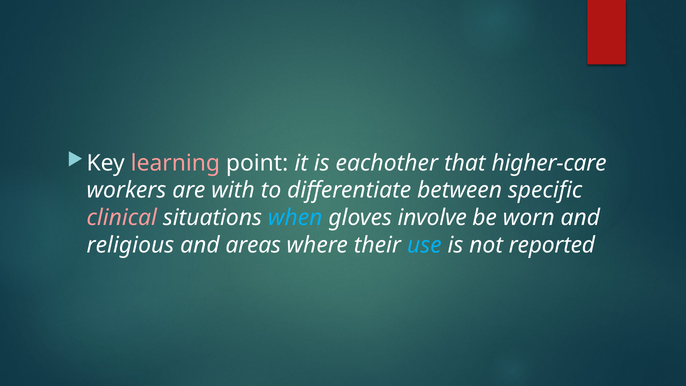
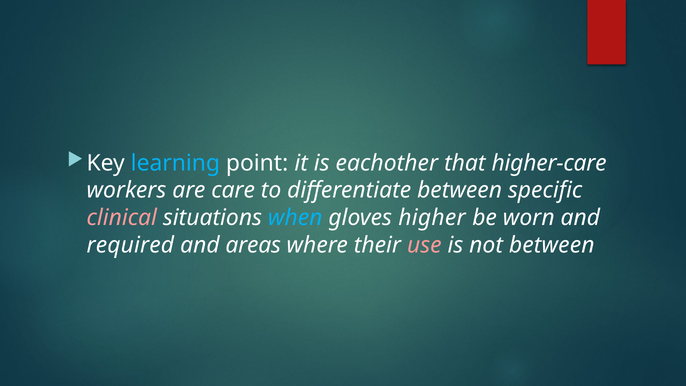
learning colour: pink -> light blue (175, 163)
with: with -> care (233, 190)
involve: involve -> higher (432, 218)
religious: religious -> required (130, 245)
use colour: light blue -> pink (424, 245)
not reported: reported -> between (552, 245)
